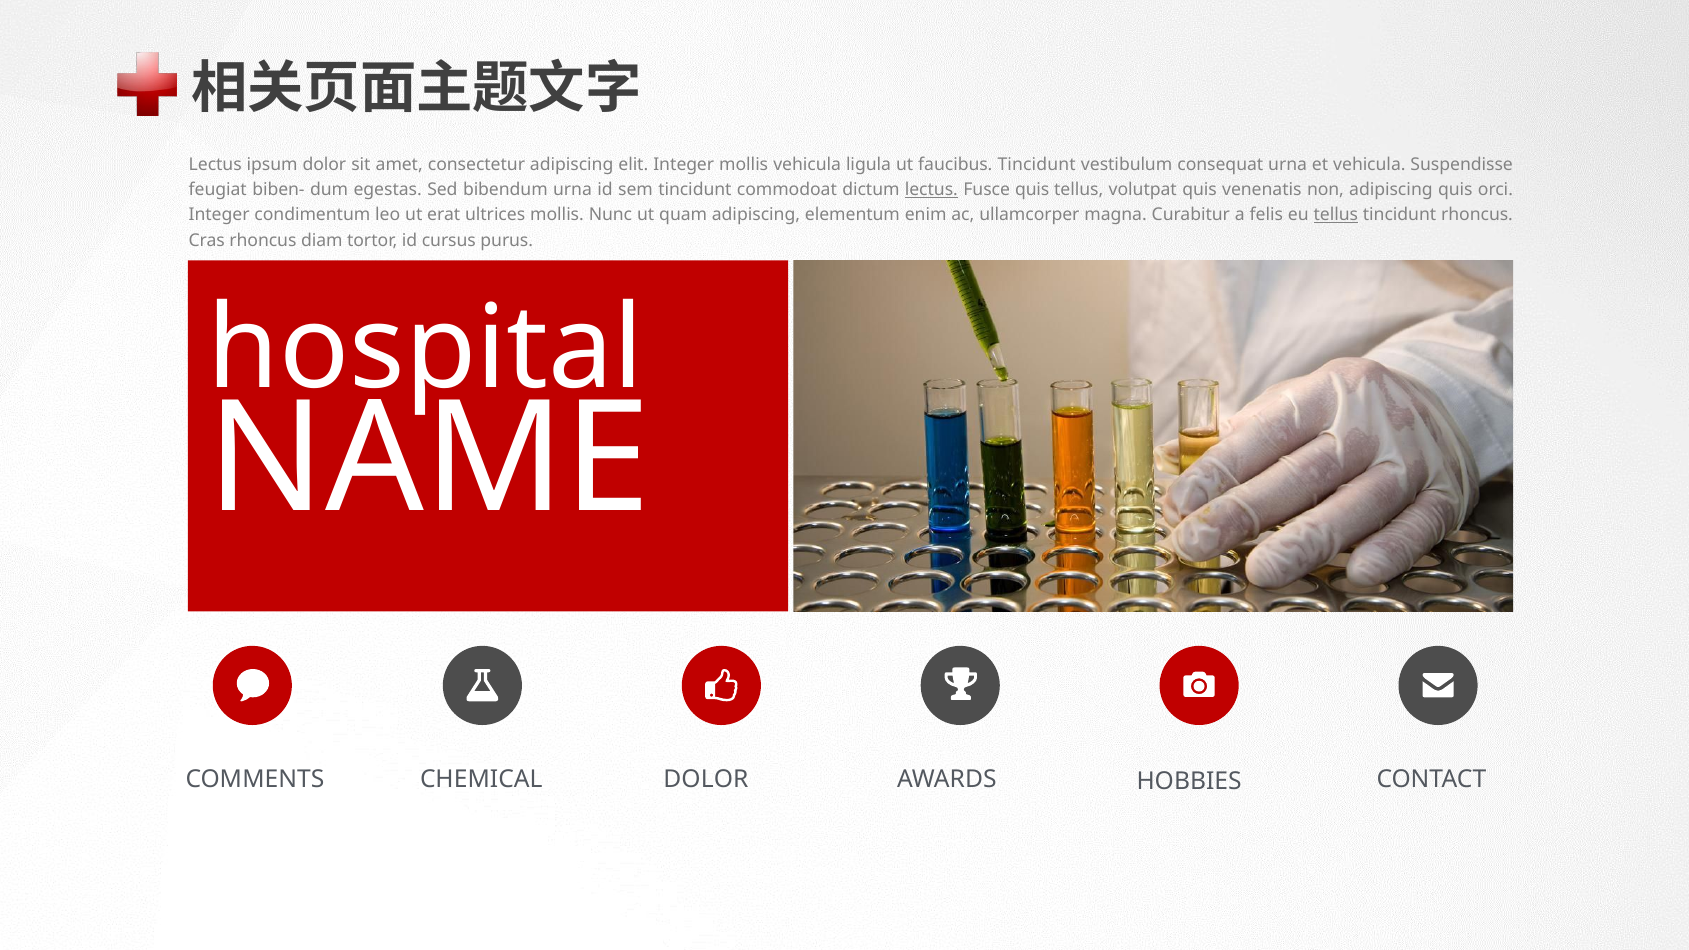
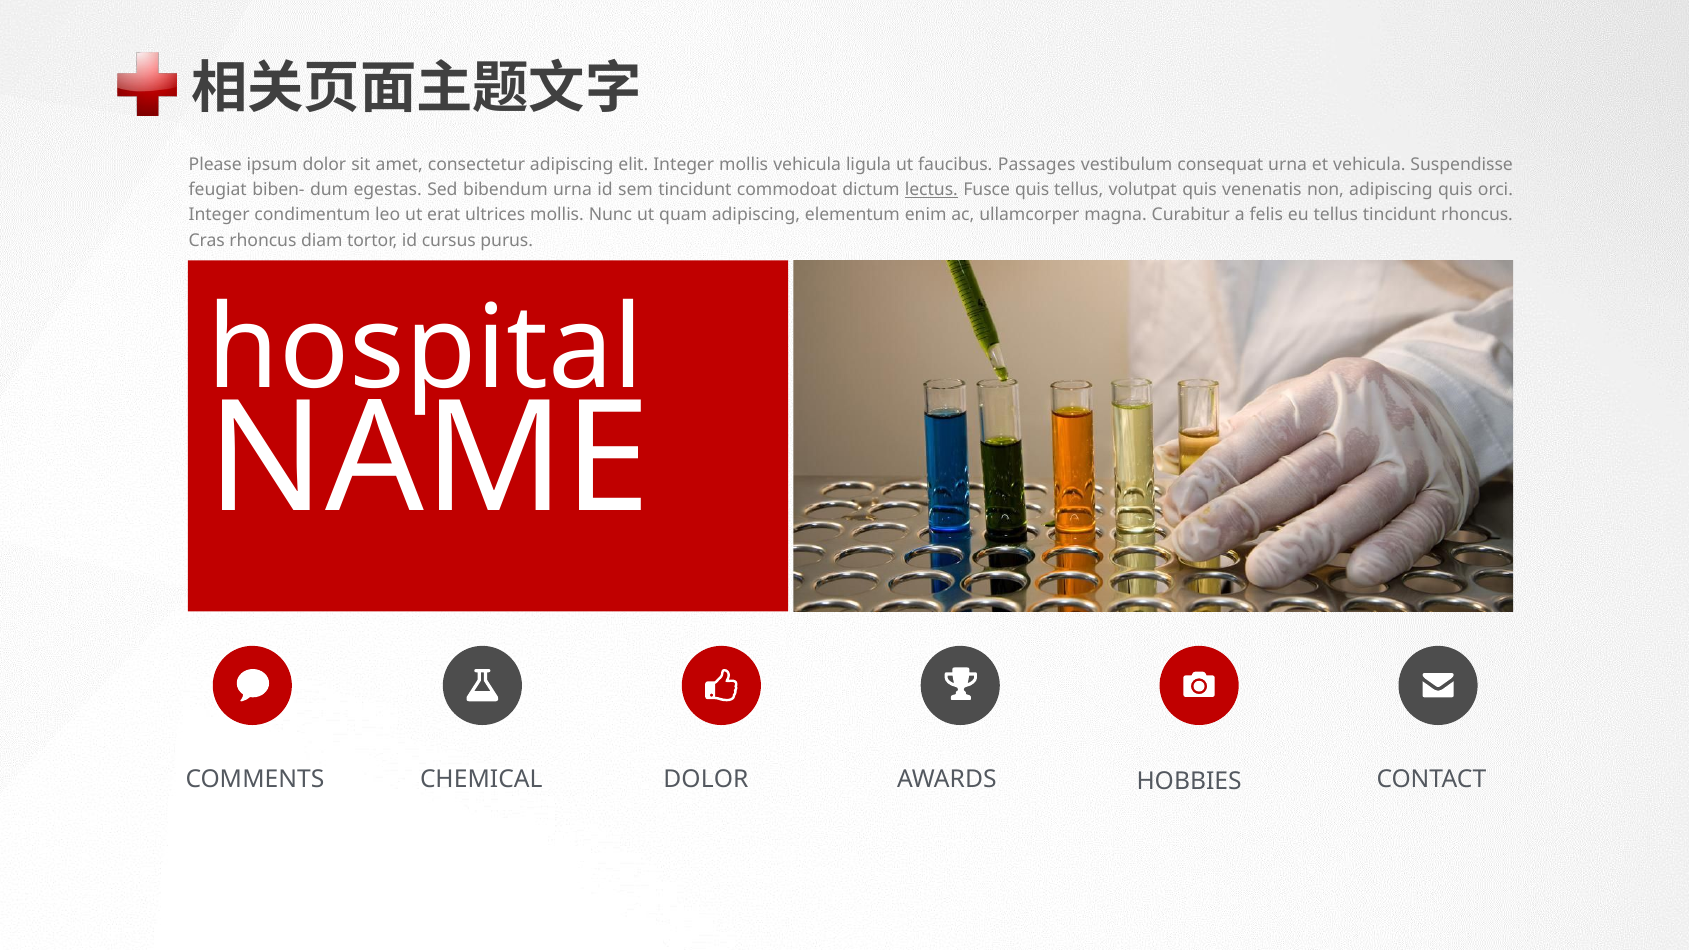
Lectus: Lectus -> Please (215, 164)
faucibus Tincidunt: Tincidunt -> Passages (1037, 164)
tellus underline: present -> none (1336, 215)
